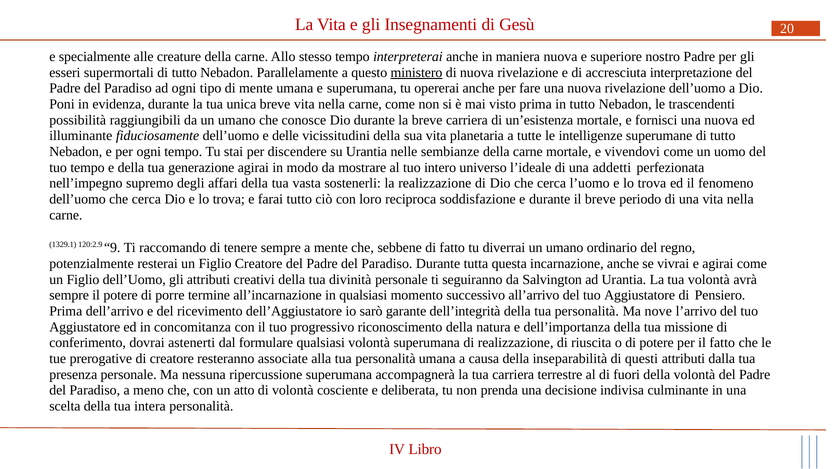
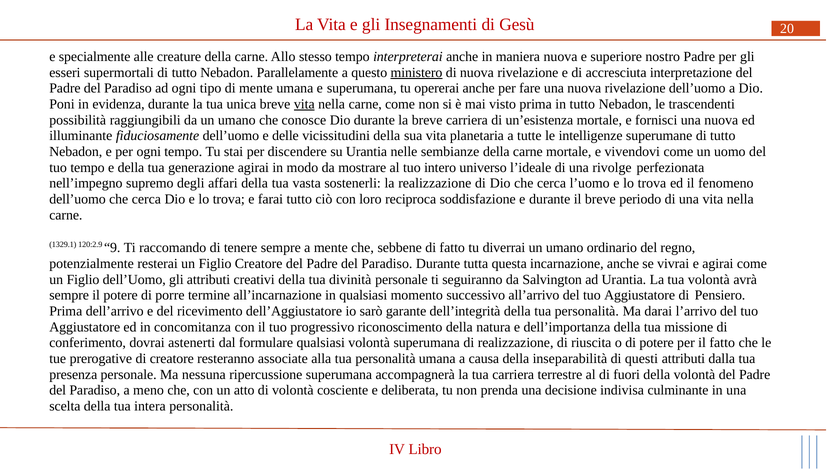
vita underline: none -> present (304, 104)
addetti: addetti -> rivolge (612, 168)
nove: nove -> darai (658, 311)
